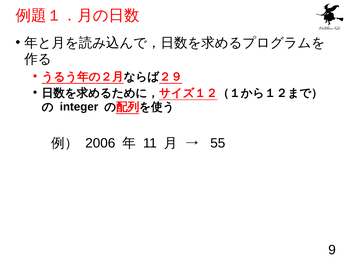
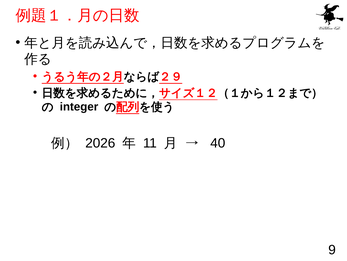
2006: 2006 -> 2026 (100, 143)
55: 55 -> 40 (218, 143)
